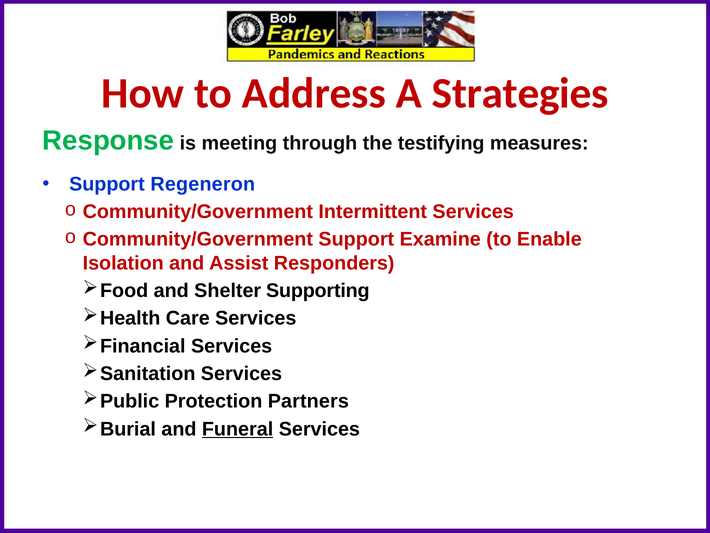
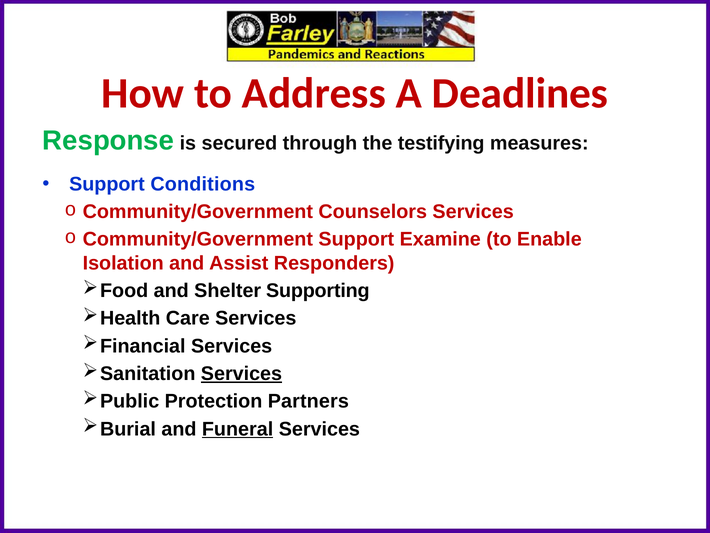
Strategies: Strategies -> Deadlines (520, 94)
meeting: meeting -> secured (239, 143)
Regeneron: Regeneron -> Conditions (203, 184)
Intermittent: Intermittent -> Counselors (373, 212)
Services underline: none -> present (241, 373)
